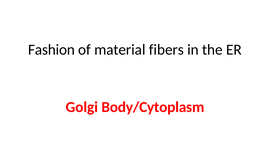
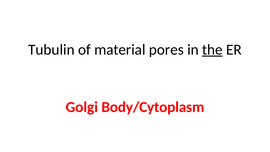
Fashion: Fashion -> Tubulin (51, 50)
fibers: fibers -> pores (166, 50)
the underline: none -> present (212, 50)
